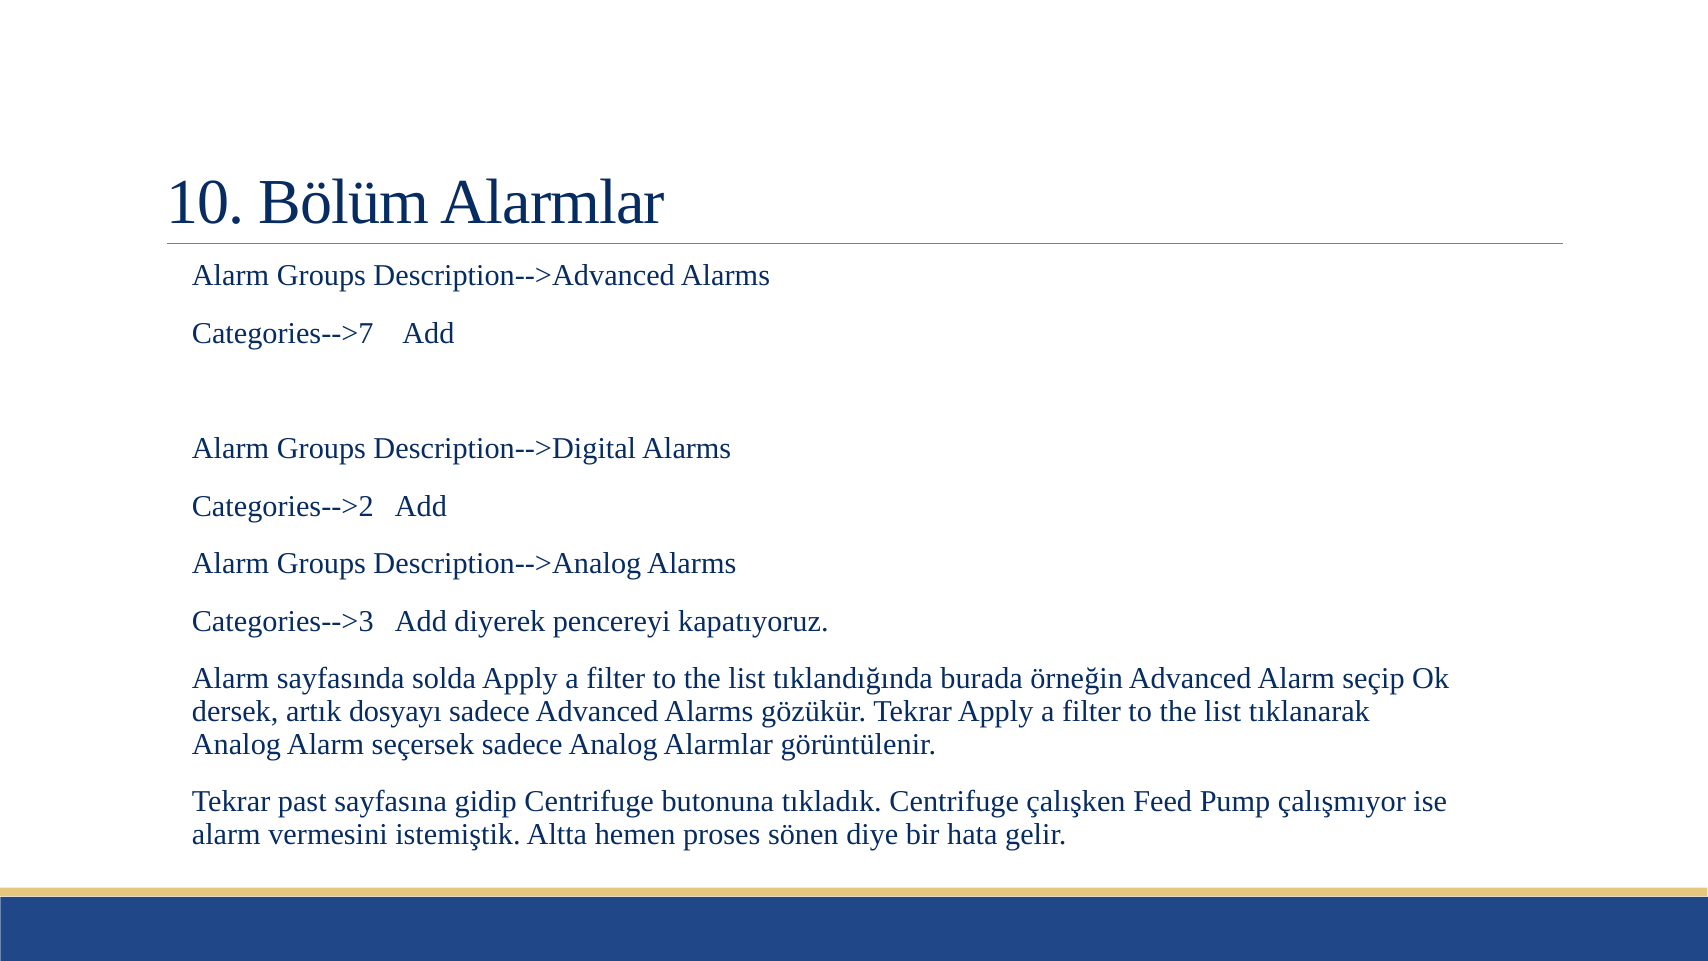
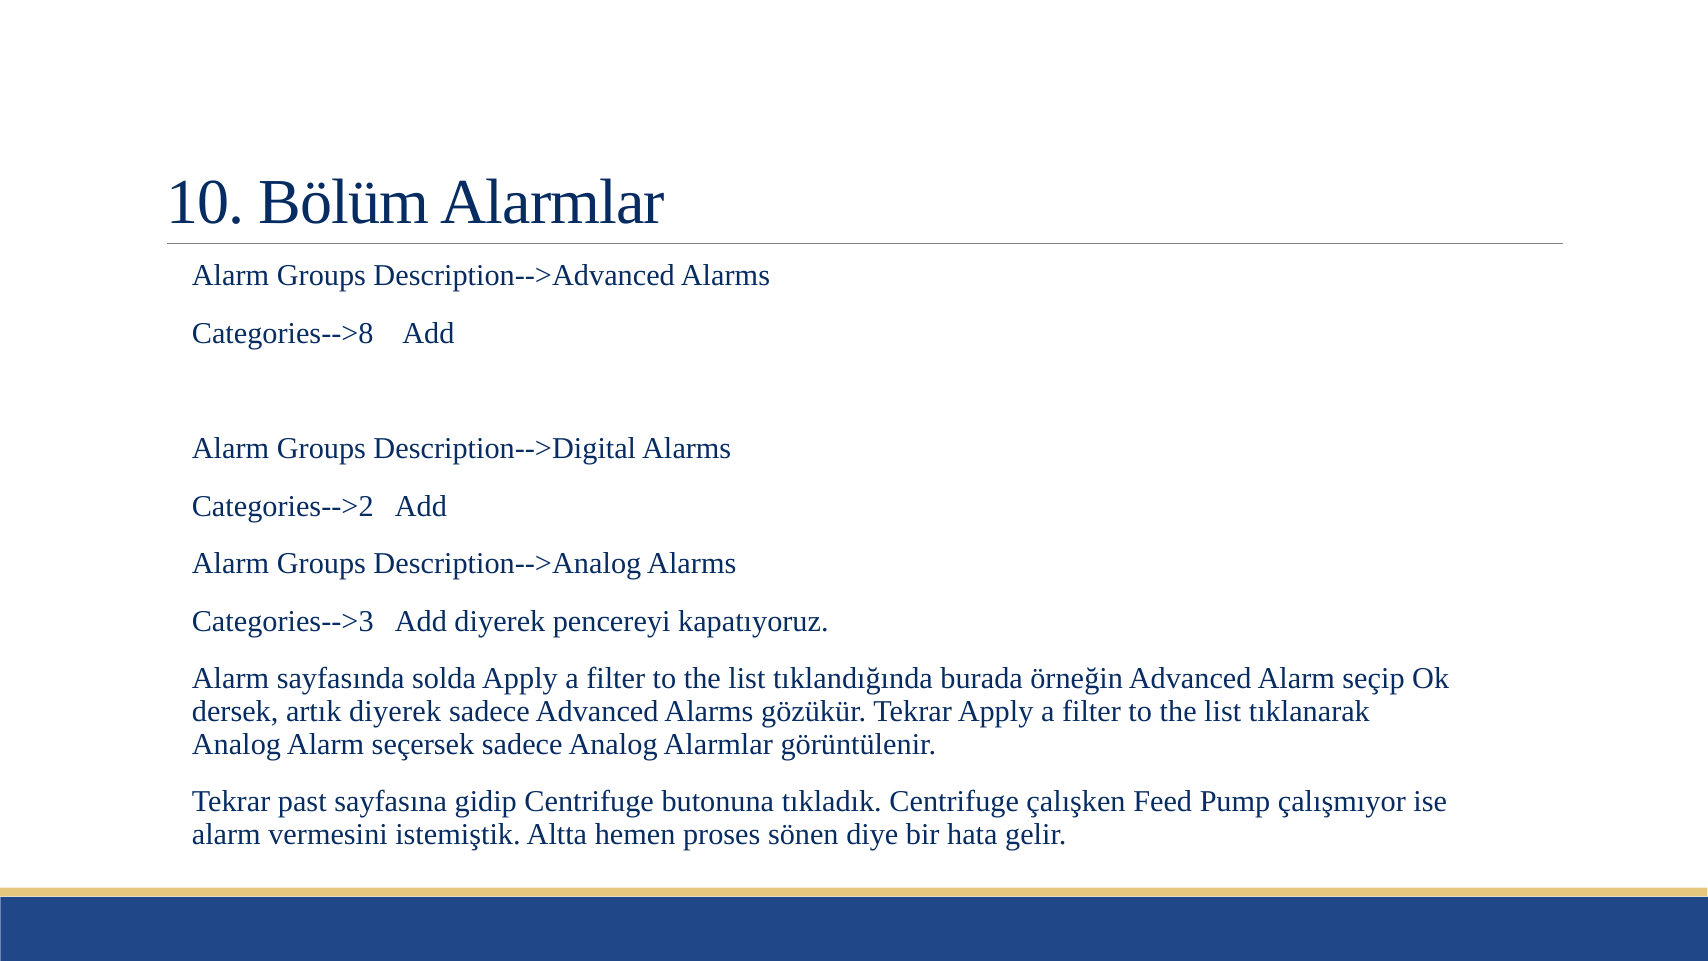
Categories-->7: Categories-->7 -> Categories-->8 (283, 333)
artık dosyayı: dosyayı -> diyerek (395, 711)
